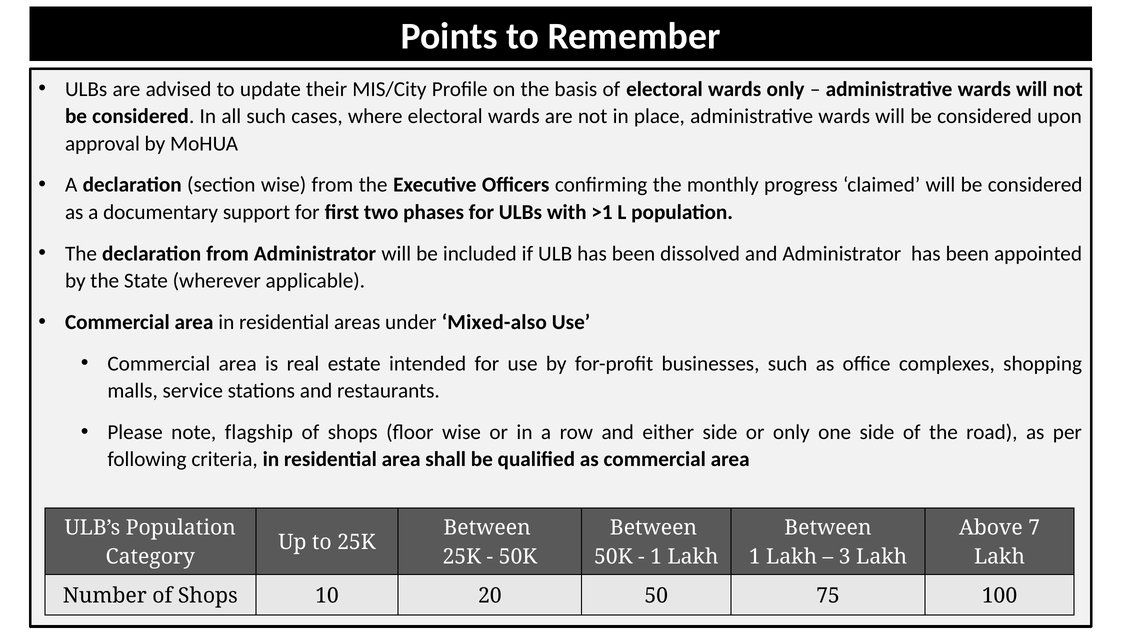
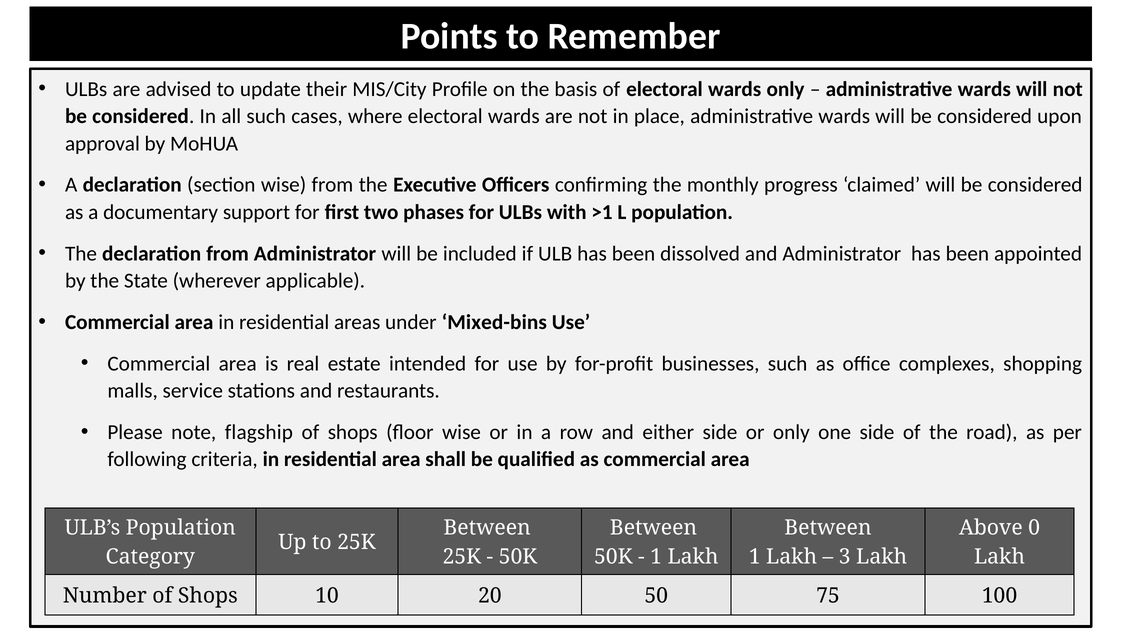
Mixed-also: Mixed-also -> Mixed-bins (494, 322)
7: 7 -> 0 (1034, 528)
